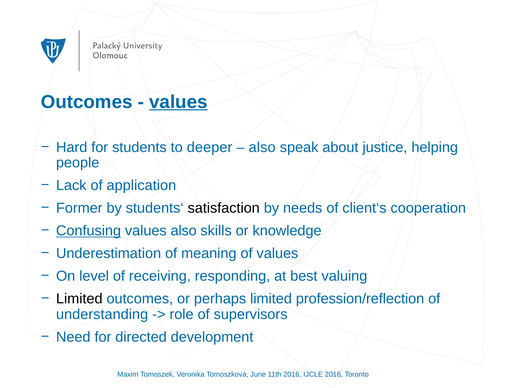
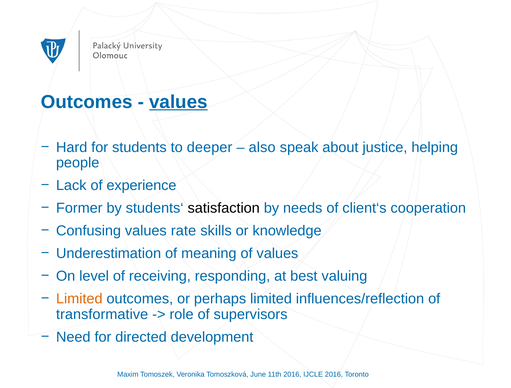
application: application -> experience (141, 186)
Confusing underline: present -> none (89, 231)
values also: also -> rate (184, 231)
Limited colour: black -> orange (79, 299)
profession/reflection: profession/reflection -> influences/reflection (360, 299)
understanding: understanding -> transformative (102, 315)
